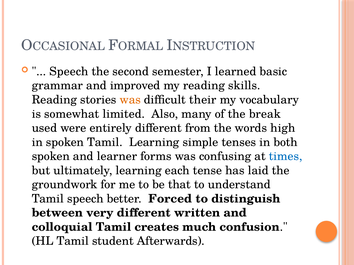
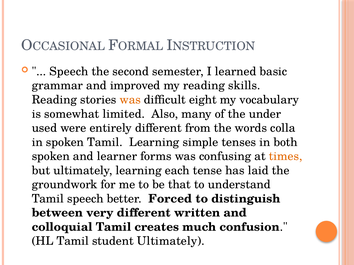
their: their -> eight (203, 100)
break: break -> under (265, 114)
high: high -> colla (283, 128)
times colour: blue -> orange (286, 157)
student Afterwards: Afterwards -> Ultimately (171, 242)
